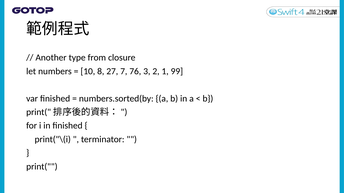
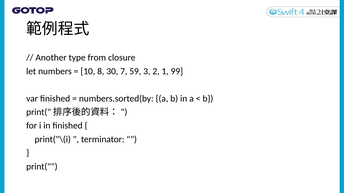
27: 27 -> 30 (112, 71)
76: 76 -> 59 (135, 71)
